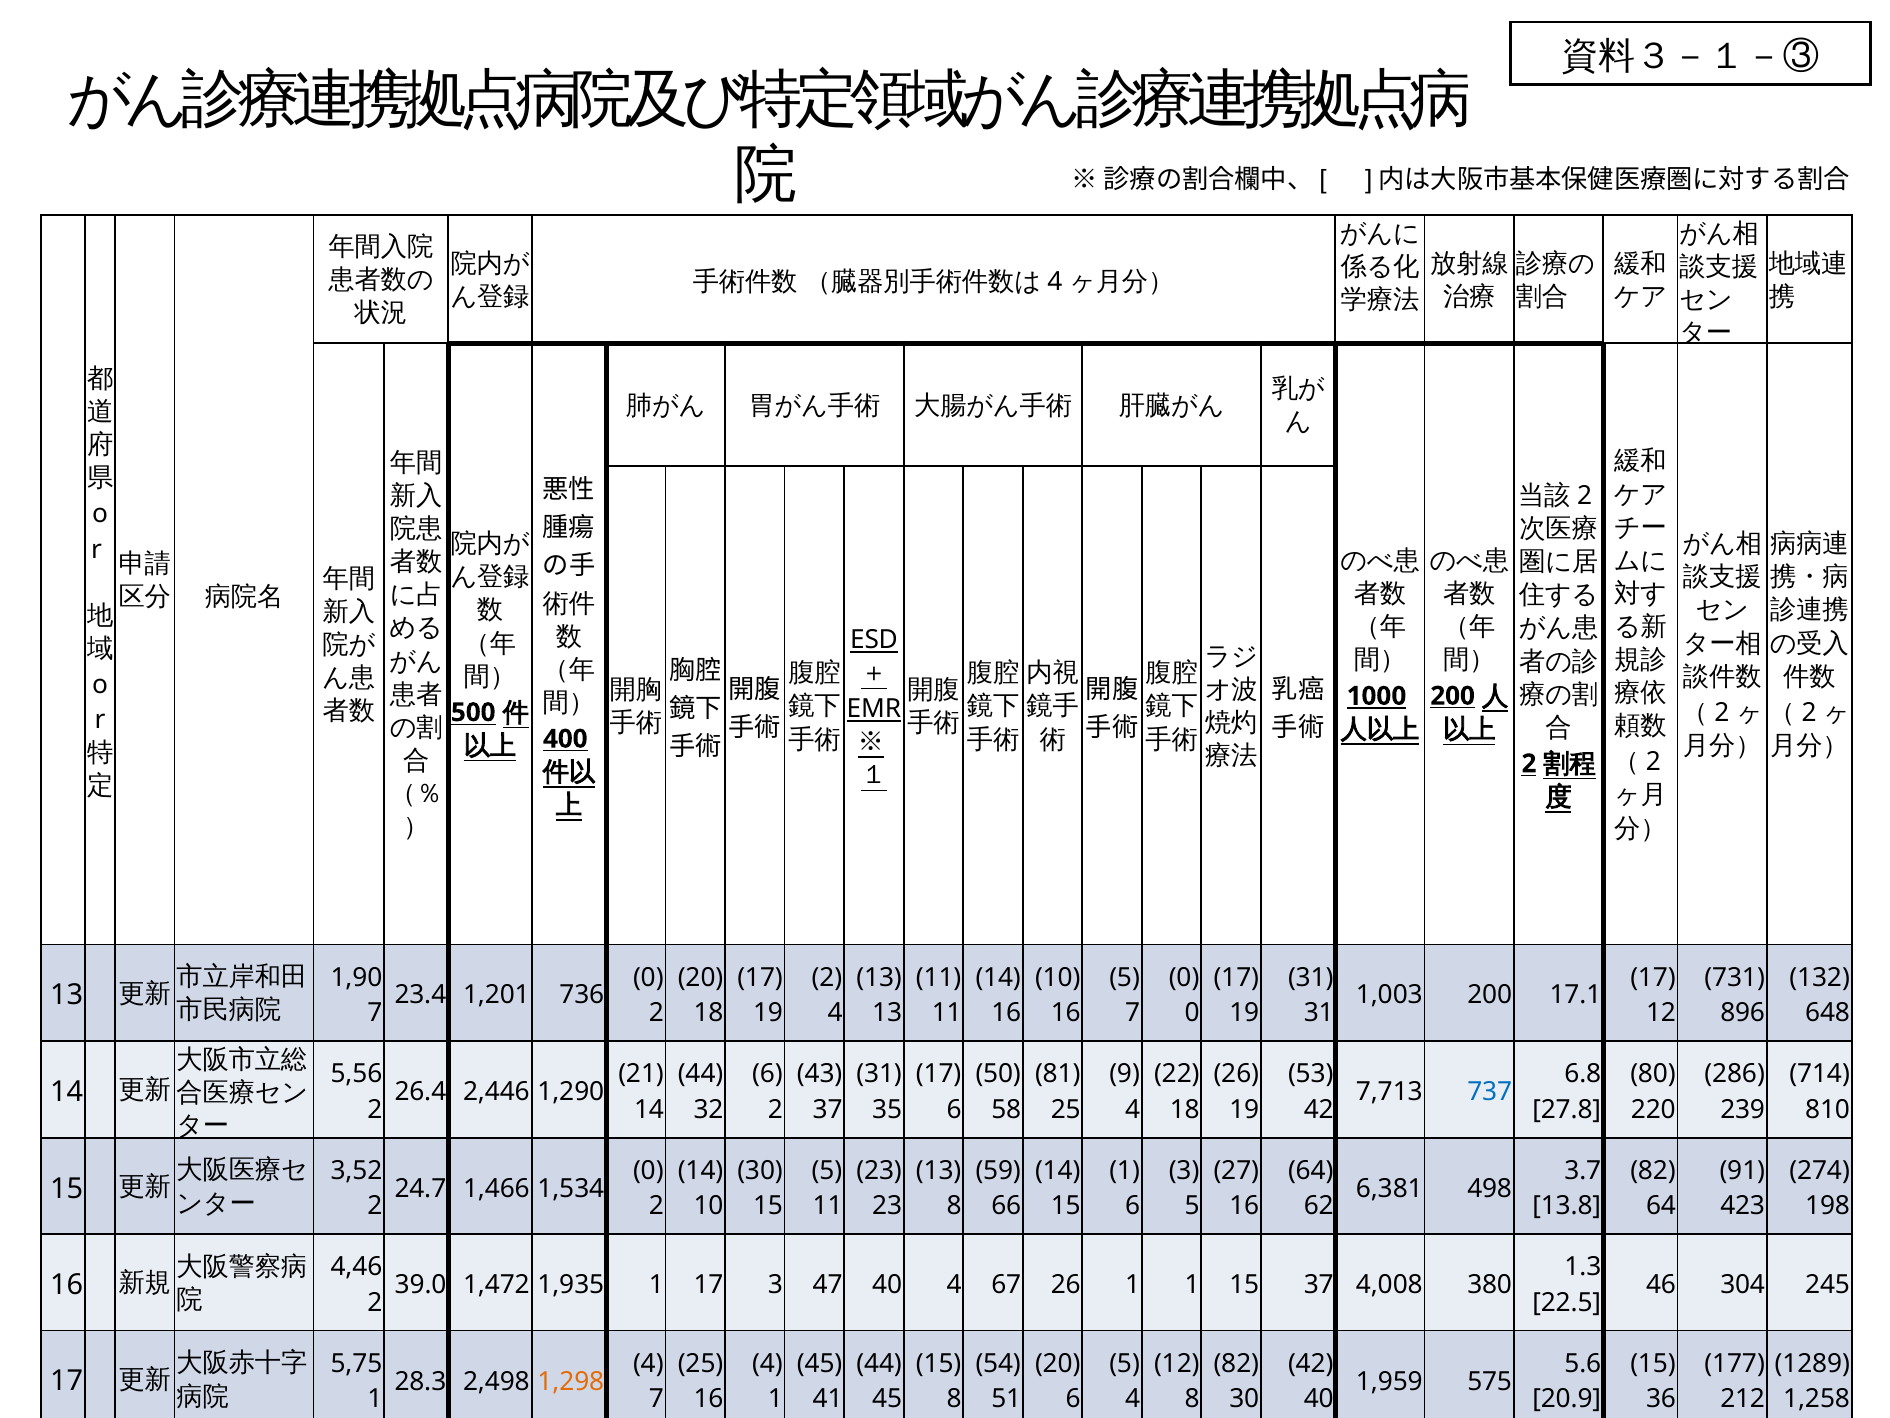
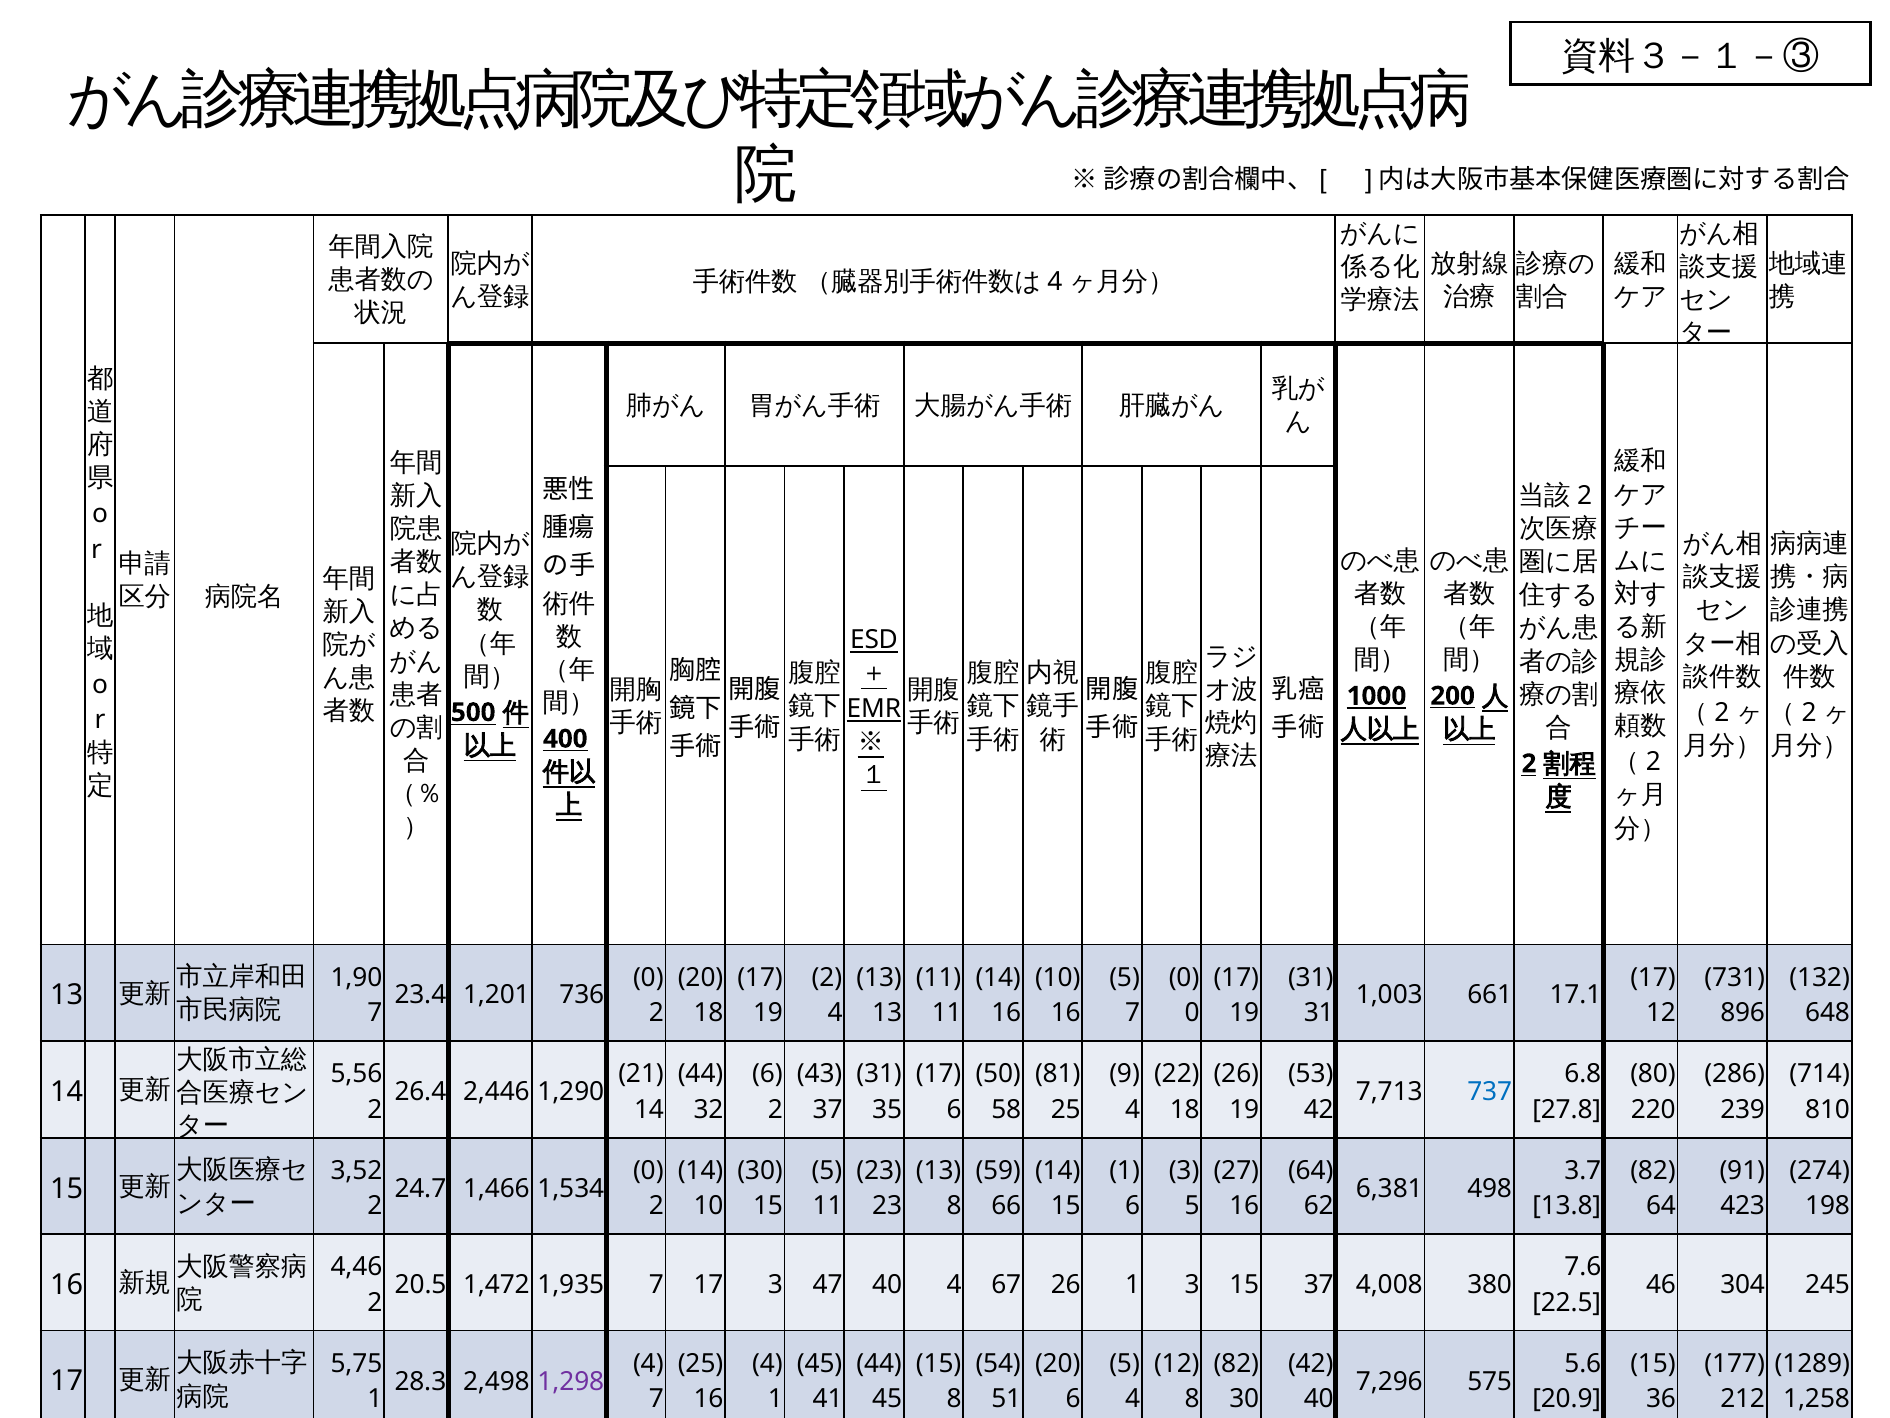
1,003 200: 200 -> 661 (1490, 995)
1.3: 1.3 -> 7.6 (1583, 1267)
39.0: 39.0 -> 20.5 (421, 1284)
1,935 1: 1 -> 7 (656, 1284)
1 1: 1 -> 3 (1192, 1284)
1,298 colour: orange -> purple (571, 1381)
1,959: 1,959 -> 7,296 (1389, 1381)
